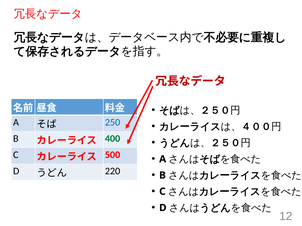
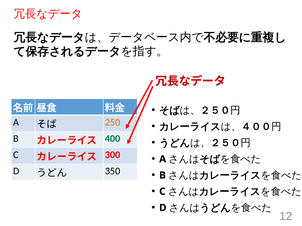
250 colour: blue -> orange (113, 122)
500: 500 -> 300 (113, 155)
220: 220 -> 350 (113, 171)
